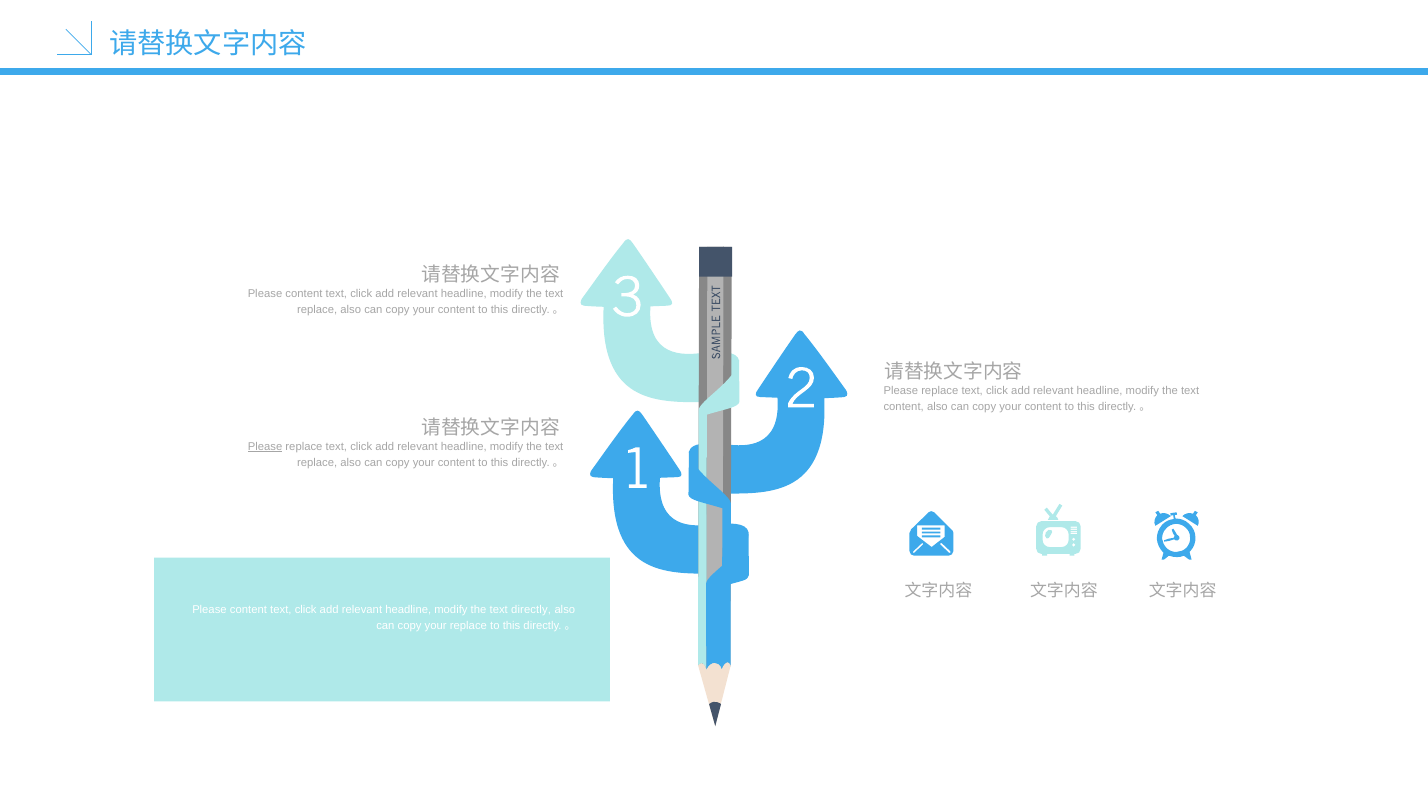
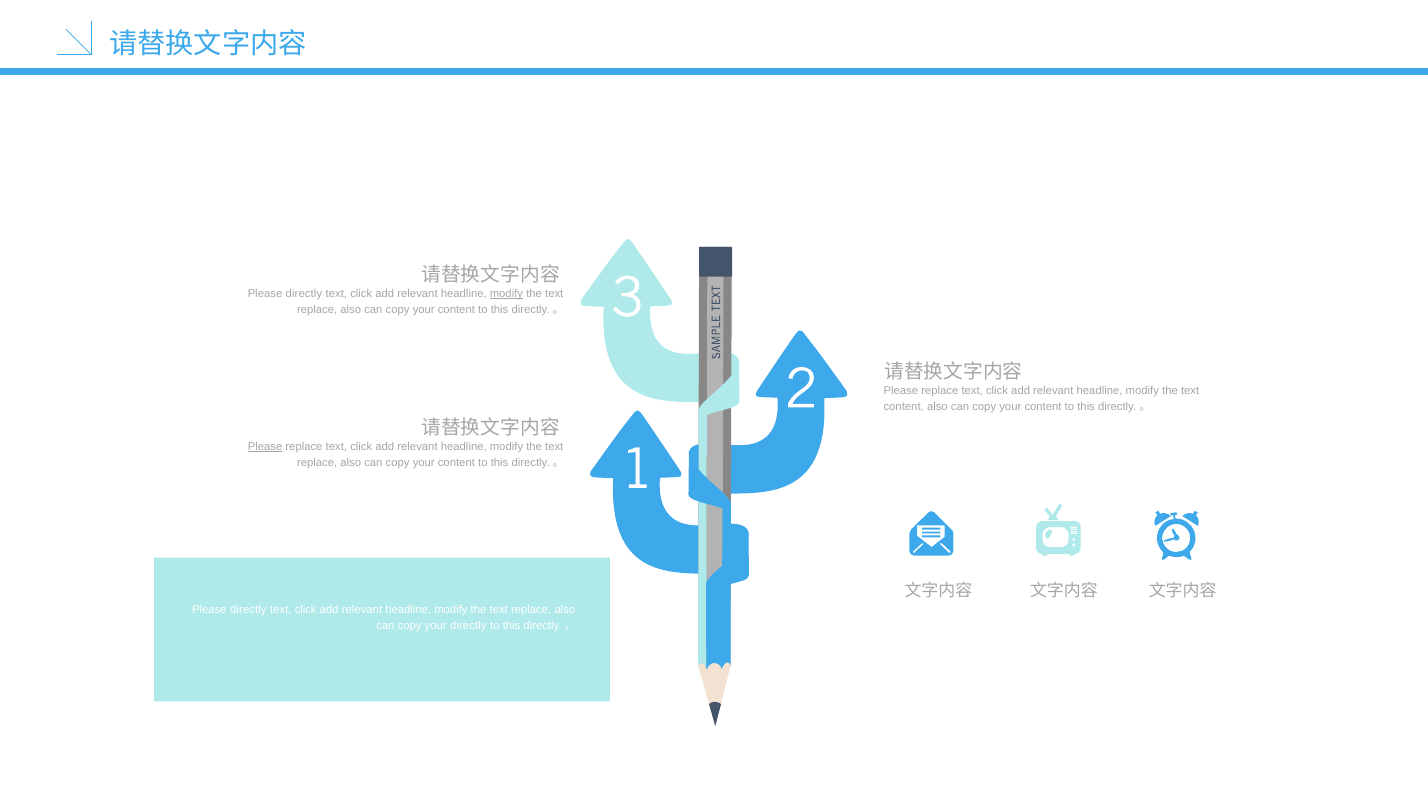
content: content -> directly (304, 294)
modify underline: none -> present (506, 294)
content: content -> directly (248, 609)
directly: directly -> replace (531, 609)
your replace: replace -> directly (468, 626)
